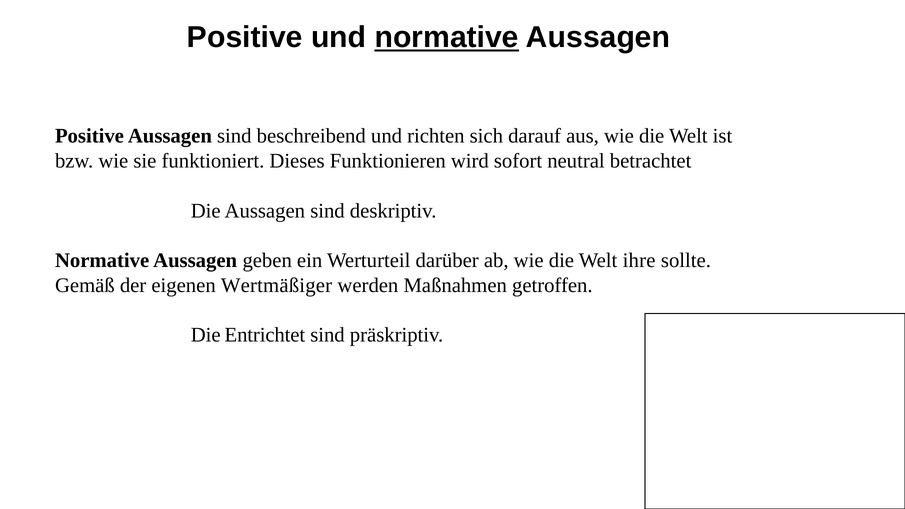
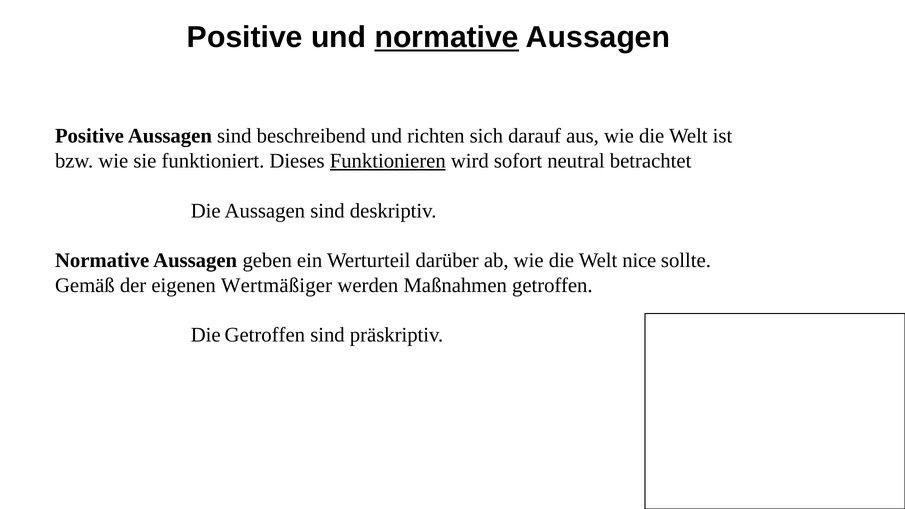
Funktionieren underline: none -> present (388, 161)
ihre: ihre -> nice (639, 260)
Die Entrichtet: Entrichtet -> Getroffen (265, 335)
